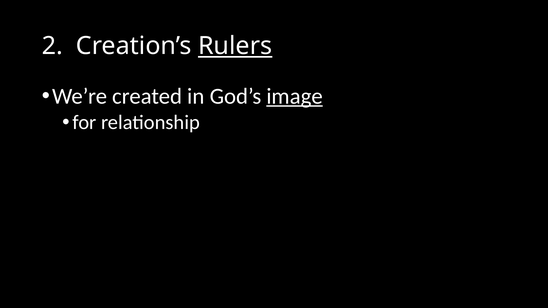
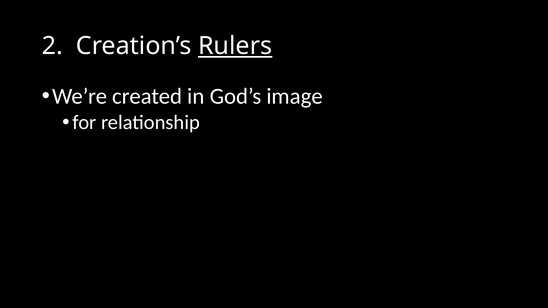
image underline: present -> none (295, 96)
